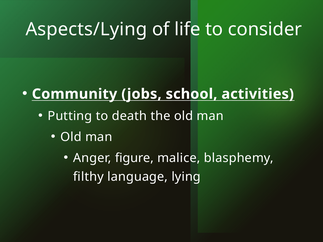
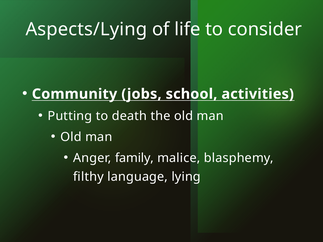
figure: figure -> family (134, 158)
